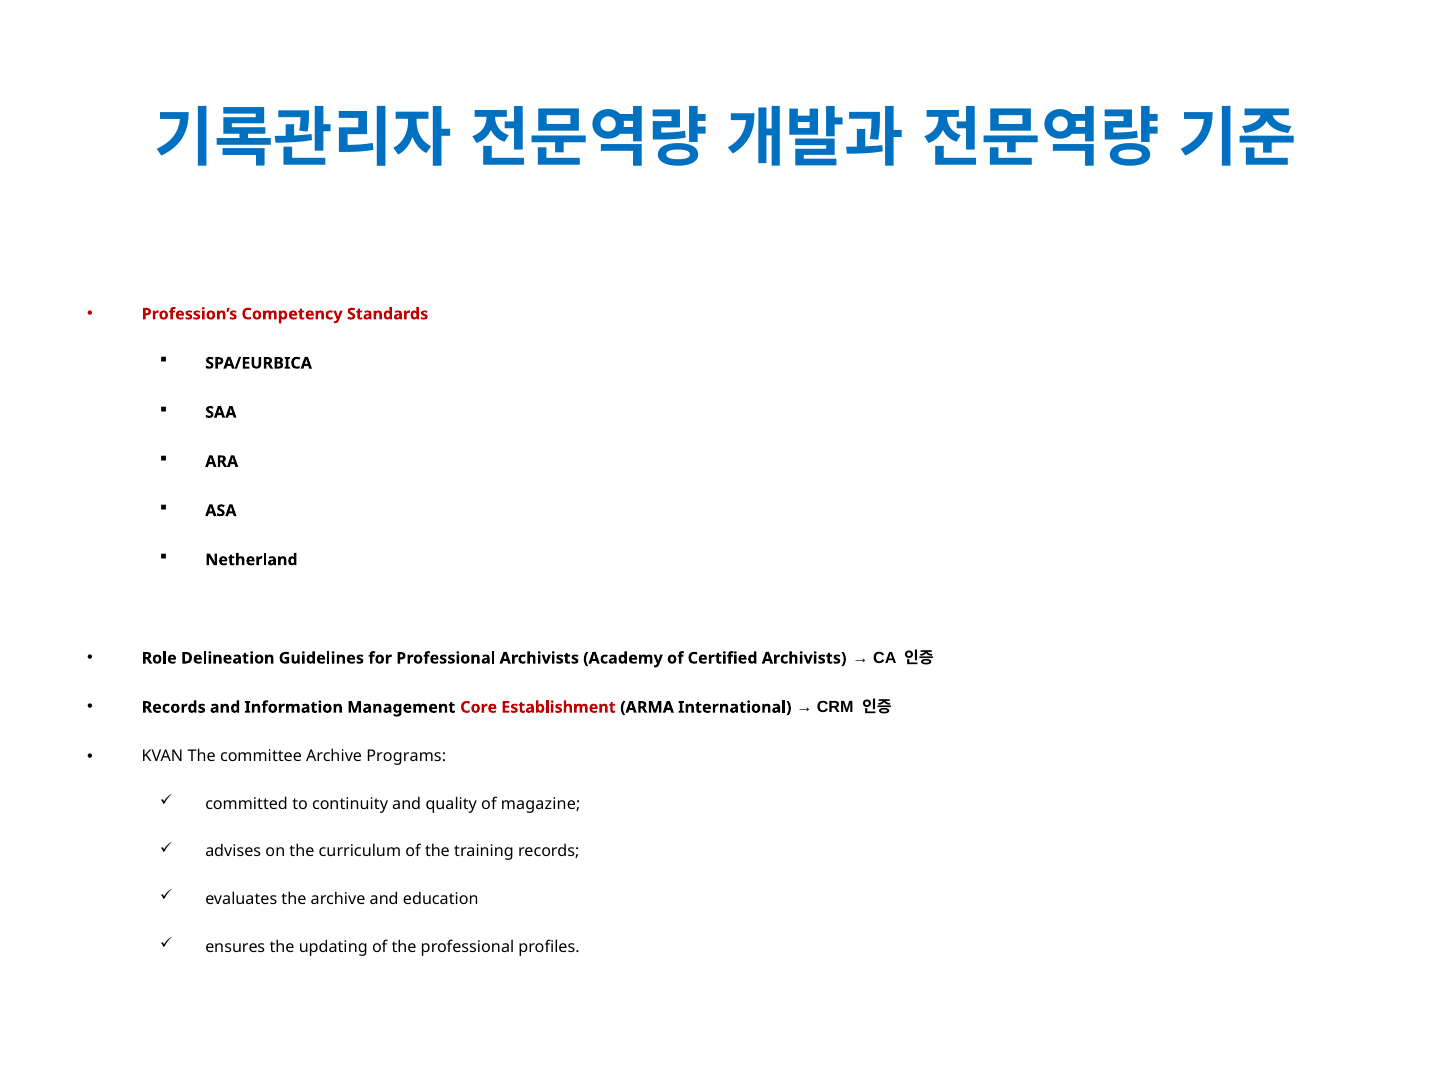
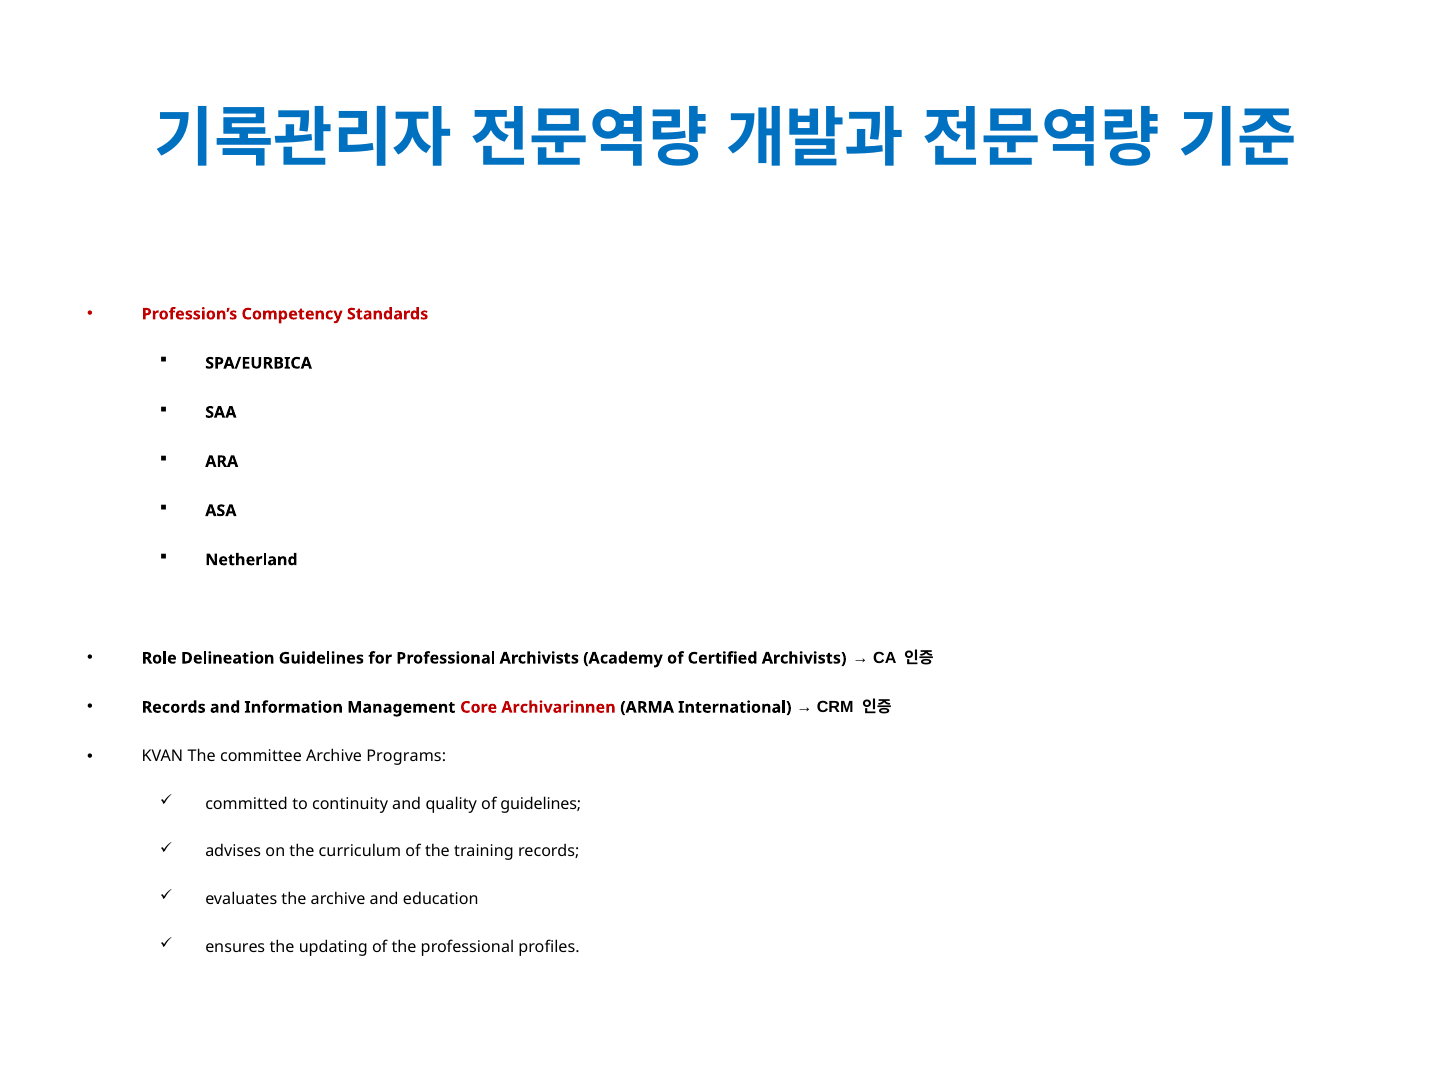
Establishment: Establishment -> Archivarinnen (558, 708)
of magazine: magazine -> guidelines (541, 805)
